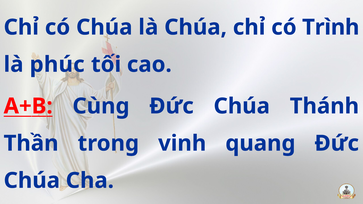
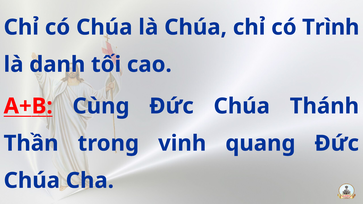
phúc: phúc -> danh (57, 65)
